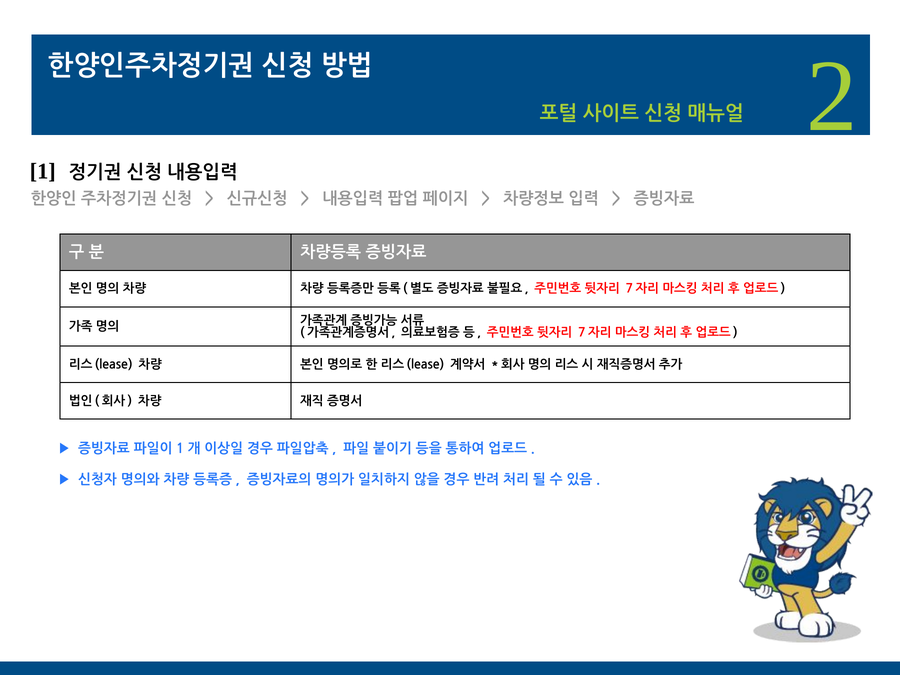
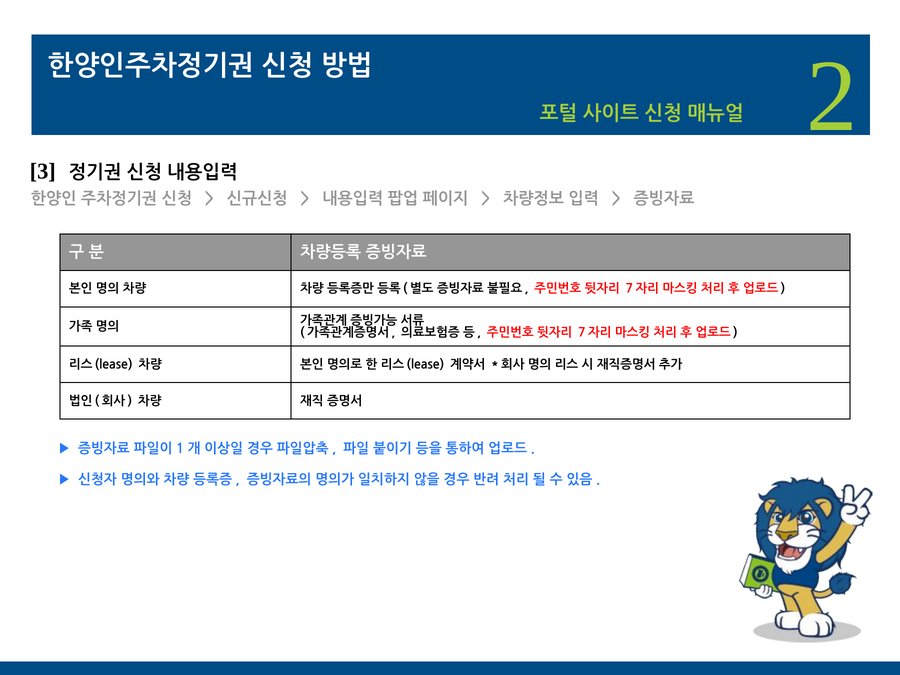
1: 1 -> 3 (43, 171)
